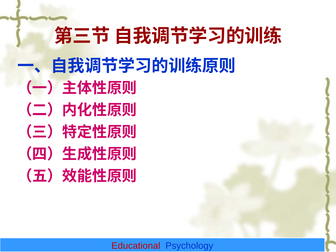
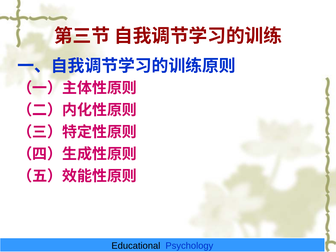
Educational colour: red -> black (136, 246)
